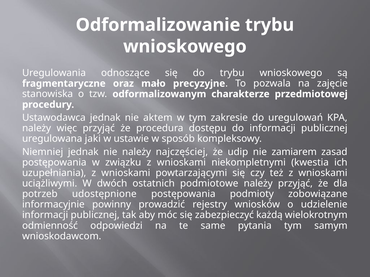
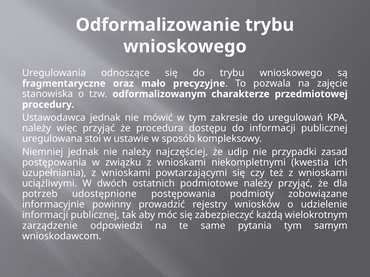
aktem: aktem -> mówić (158, 118)
jaki: jaki -> stoi (93, 139)
zamiarem: zamiarem -> przypadki (294, 152)
odmienność: odmienność -> zarządzenie (50, 226)
